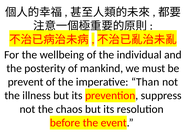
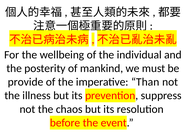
prevent: prevent -> provide (26, 82)
